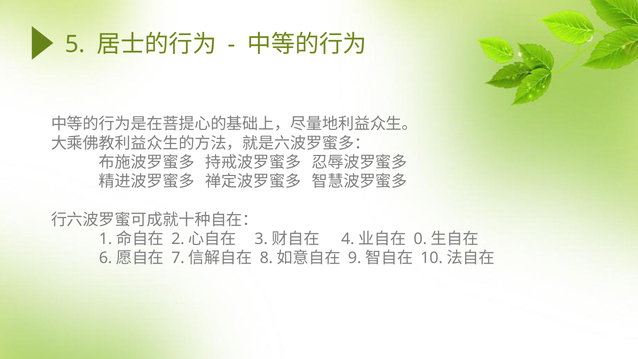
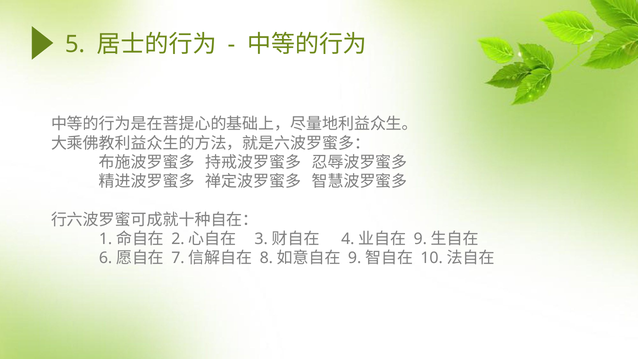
0: 0 -> 9 (420, 239)
